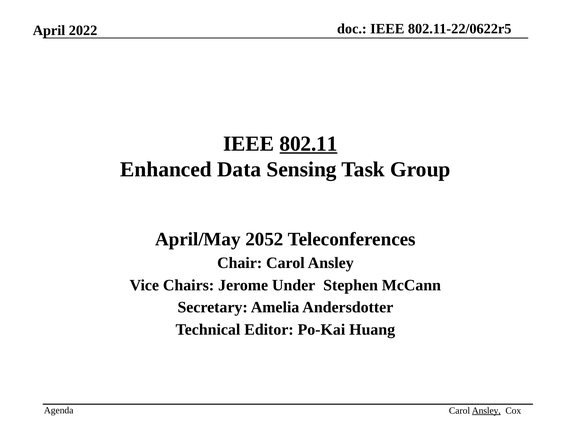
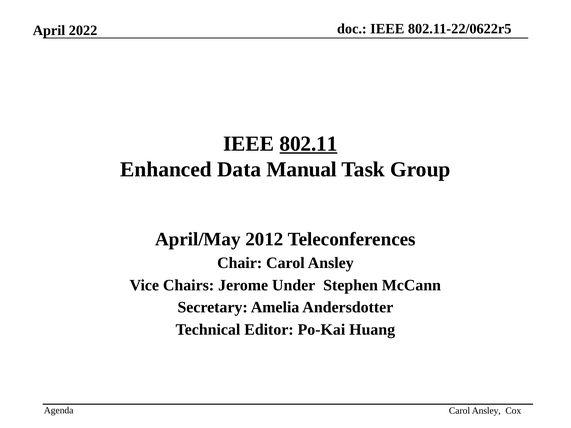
Sensing: Sensing -> Manual (302, 170)
2052: 2052 -> 2012 (264, 239)
Ansley underline: present -> none (486, 411)
